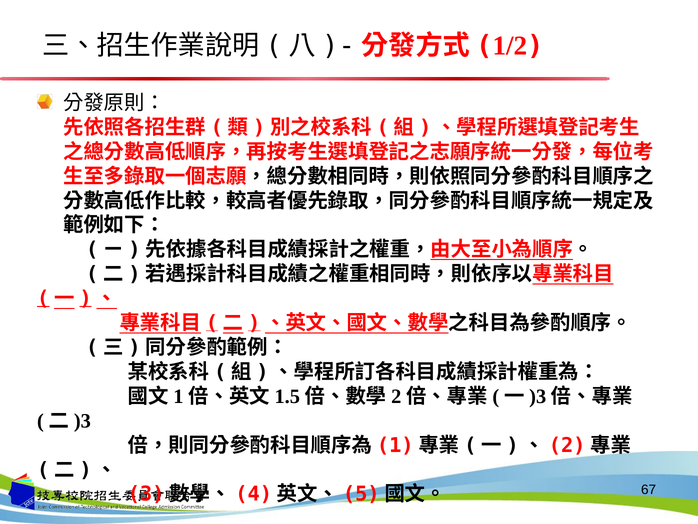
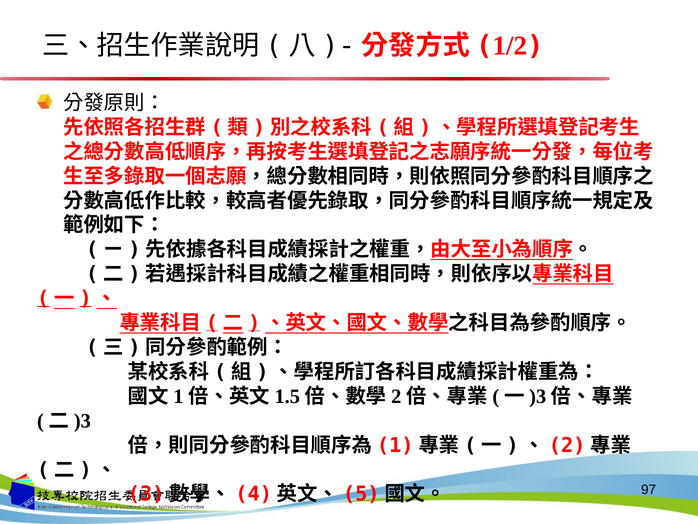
67: 67 -> 97 (649, 489)
